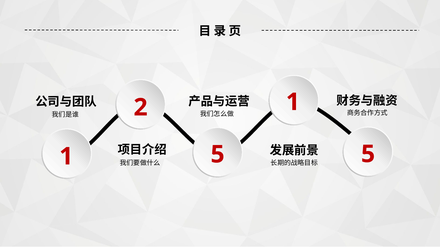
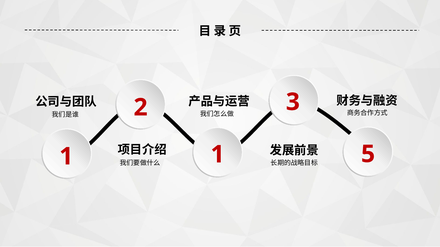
2 1: 1 -> 3 (293, 102)
5: 5 -> 1 (218, 155)
